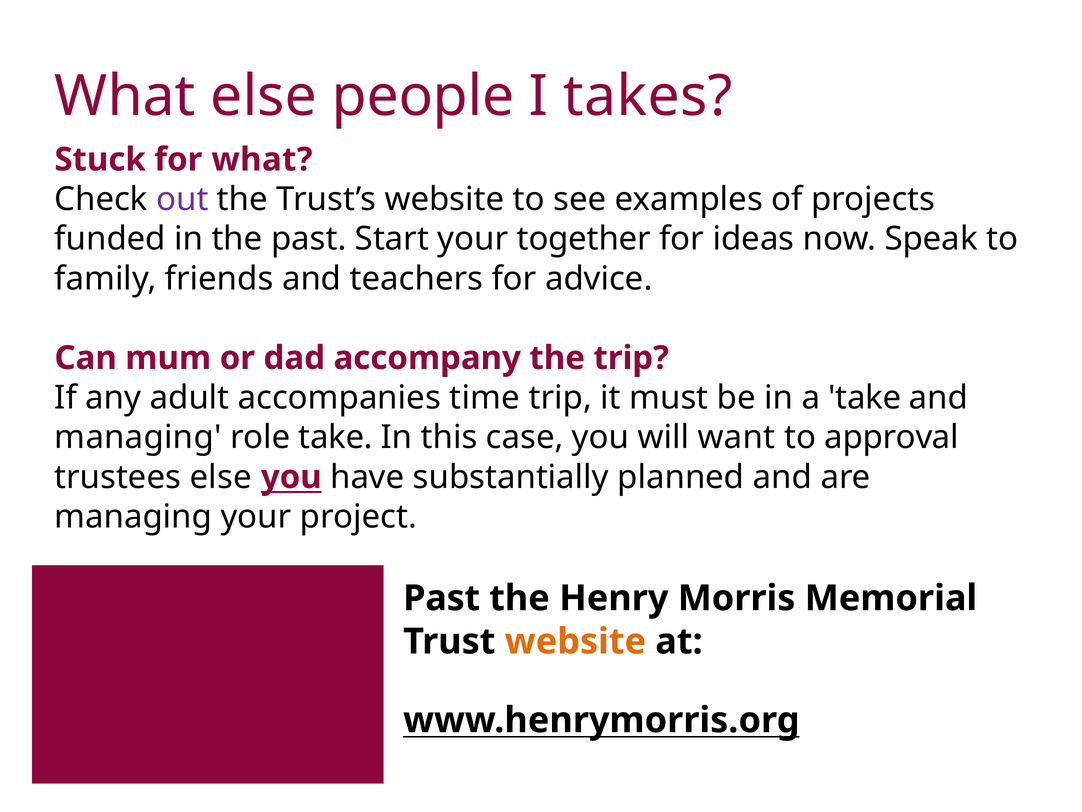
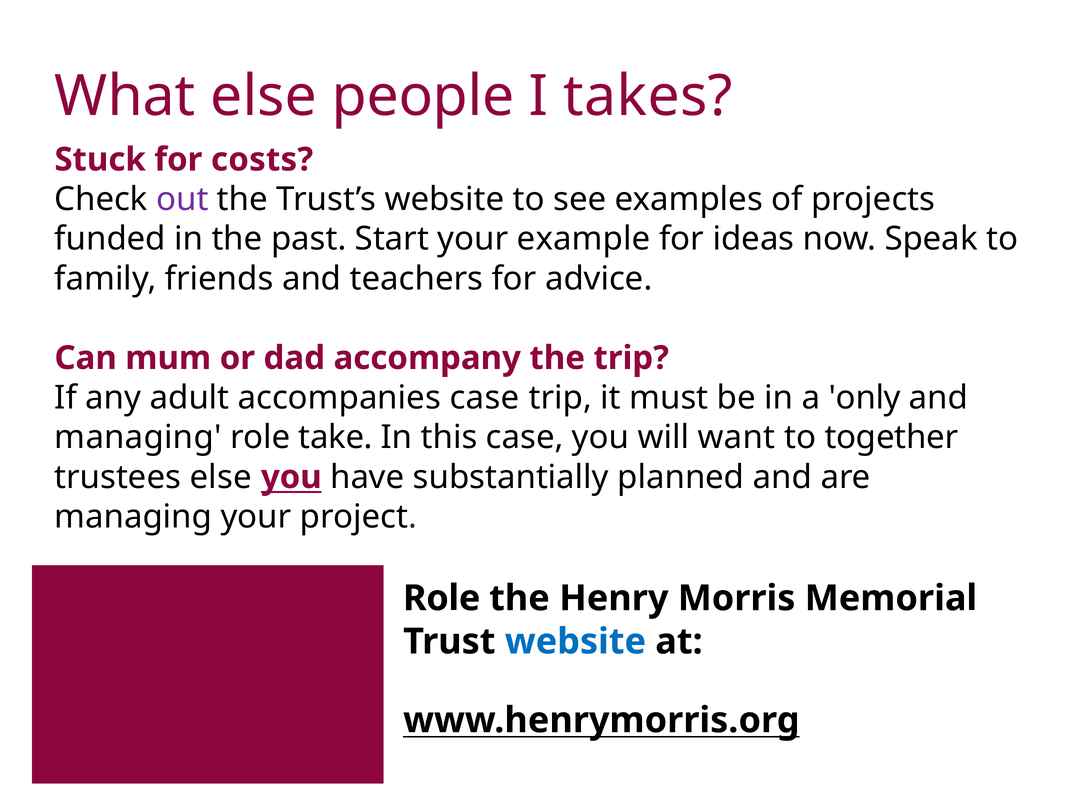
for what: what -> costs (262, 160)
together: together -> example (584, 239)
accompanies time: time -> case (485, 397)
a take: take -> only (865, 397)
approval: approval -> together (891, 437)
Past: Past -> Role (442, 598)
website colour: orange -> blue (575, 641)
